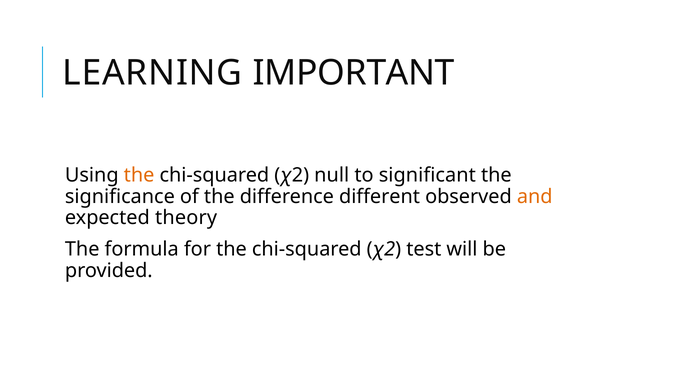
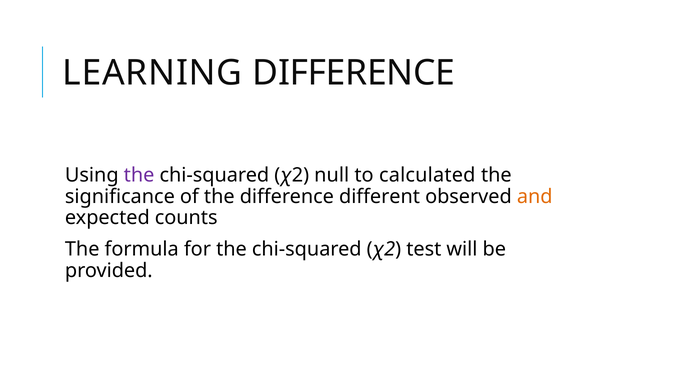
LEARNING IMPORTANT: IMPORTANT -> DIFFERENCE (354, 73)
the colour: orange -> purple (139, 175)
significant: significant -> calculated (427, 175)
theory: theory -> counts (186, 218)
